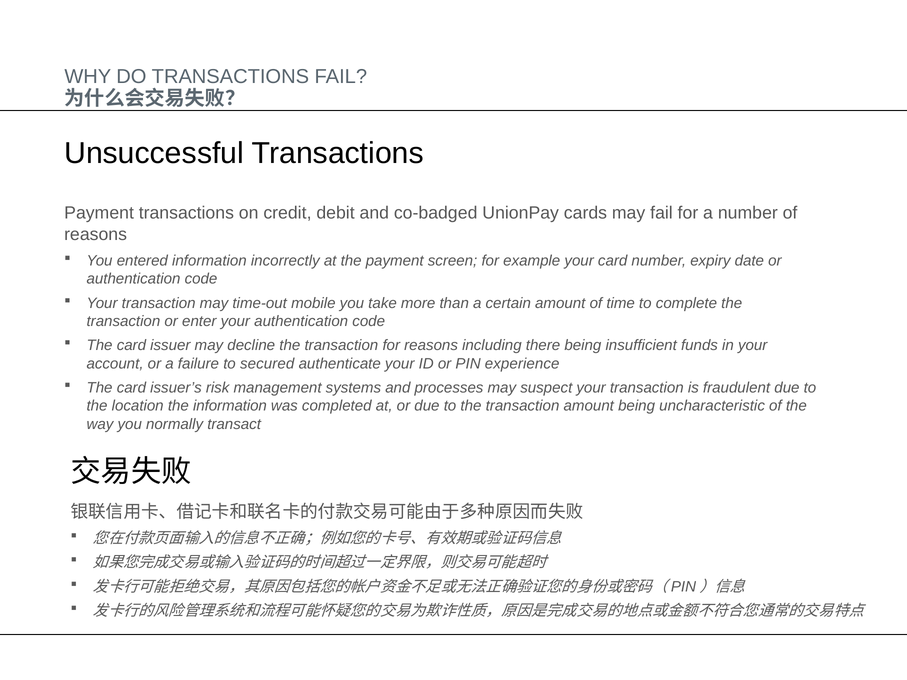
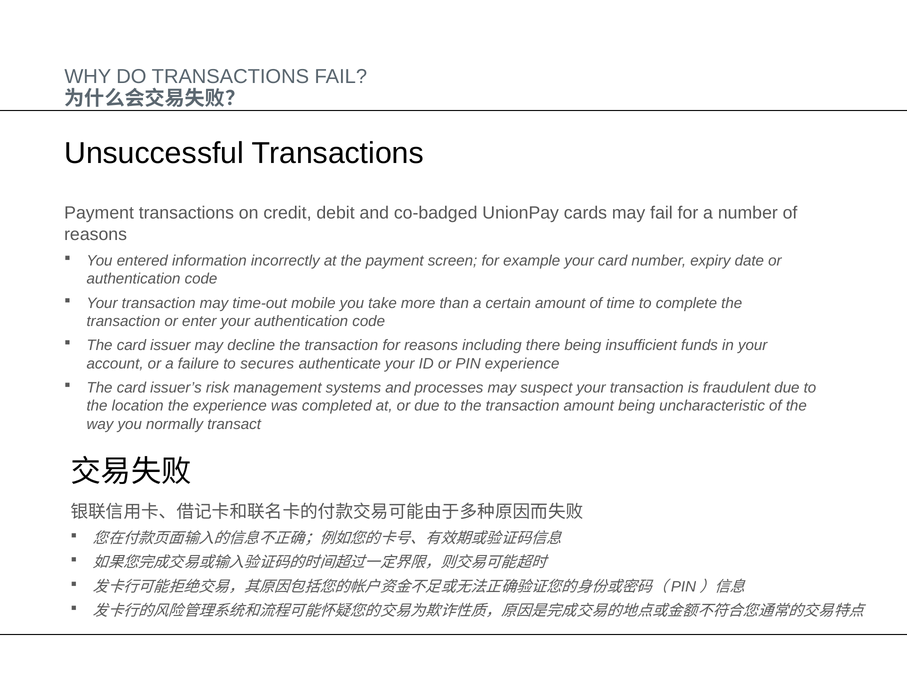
secured: secured -> secures (267, 364)
the information: information -> experience (230, 406)
